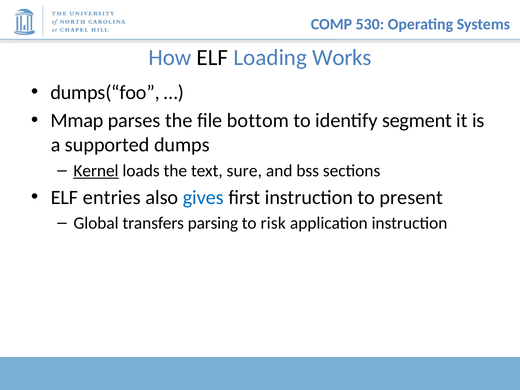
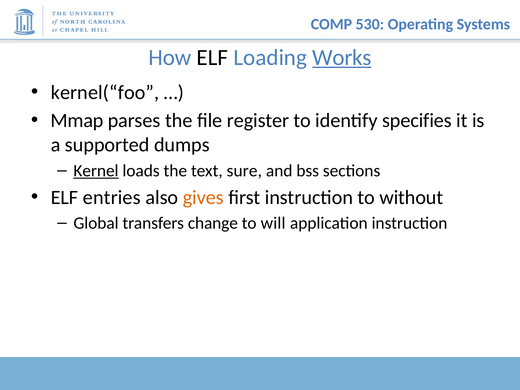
Works underline: none -> present (342, 57)
dumps(“foo: dumps(“foo -> kernel(“foo (105, 92)
bottom: bottom -> register (258, 121)
segment: segment -> specifies (417, 121)
gives colour: blue -> orange (203, 197)
present: present -> without (411, 197)
parsing: parsing -> change (213, 223)
risk: risk -> will (273, 223)
